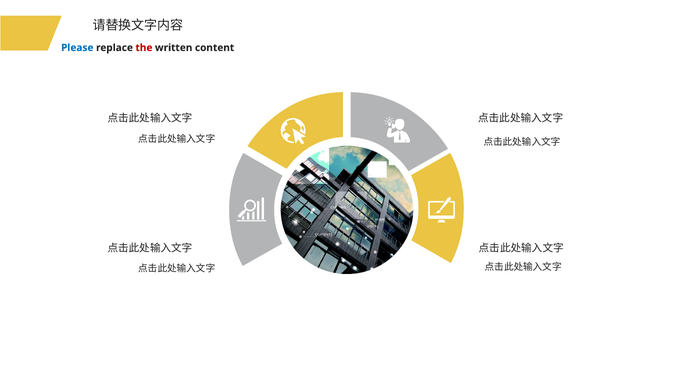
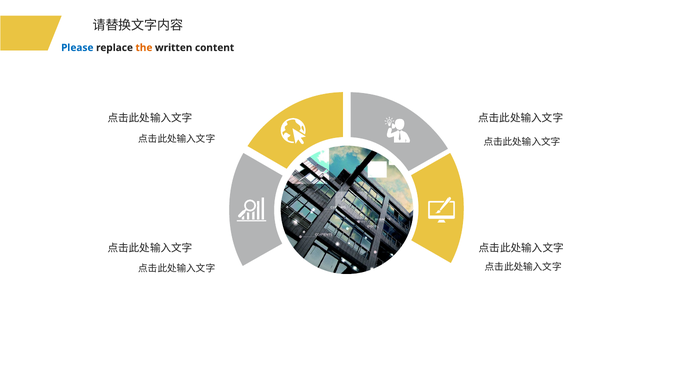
the colour: red -> orange (144, 48)
